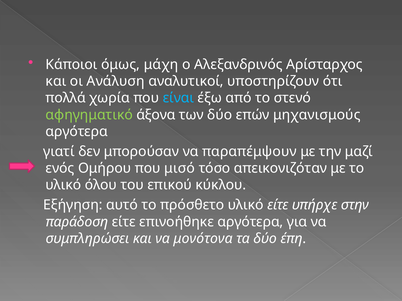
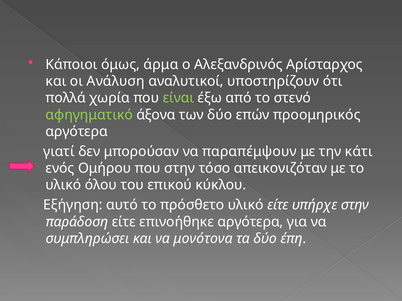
μάχη: μάχη -> άρμα (161, 65)
είναι colour: light blue -> light green (178, 98)
μηχανισμούς: μηχανισμούς -> προομηρικός (317, 115)
μαζί: μαζί -> κάτι (359, 152)
που μισό: μισό -> στην (180, 169)
